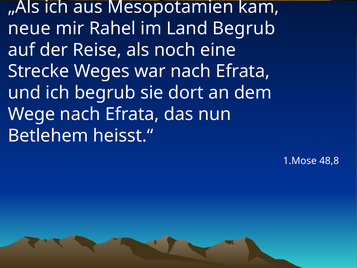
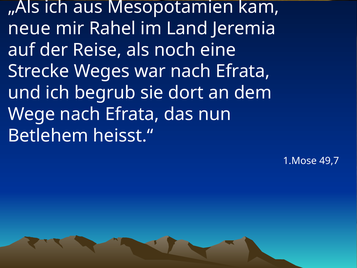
Land Begrub: Begrub -> Jeremia (244, 28)
48,8: 48,8 -> 49,7 (329, 161)
